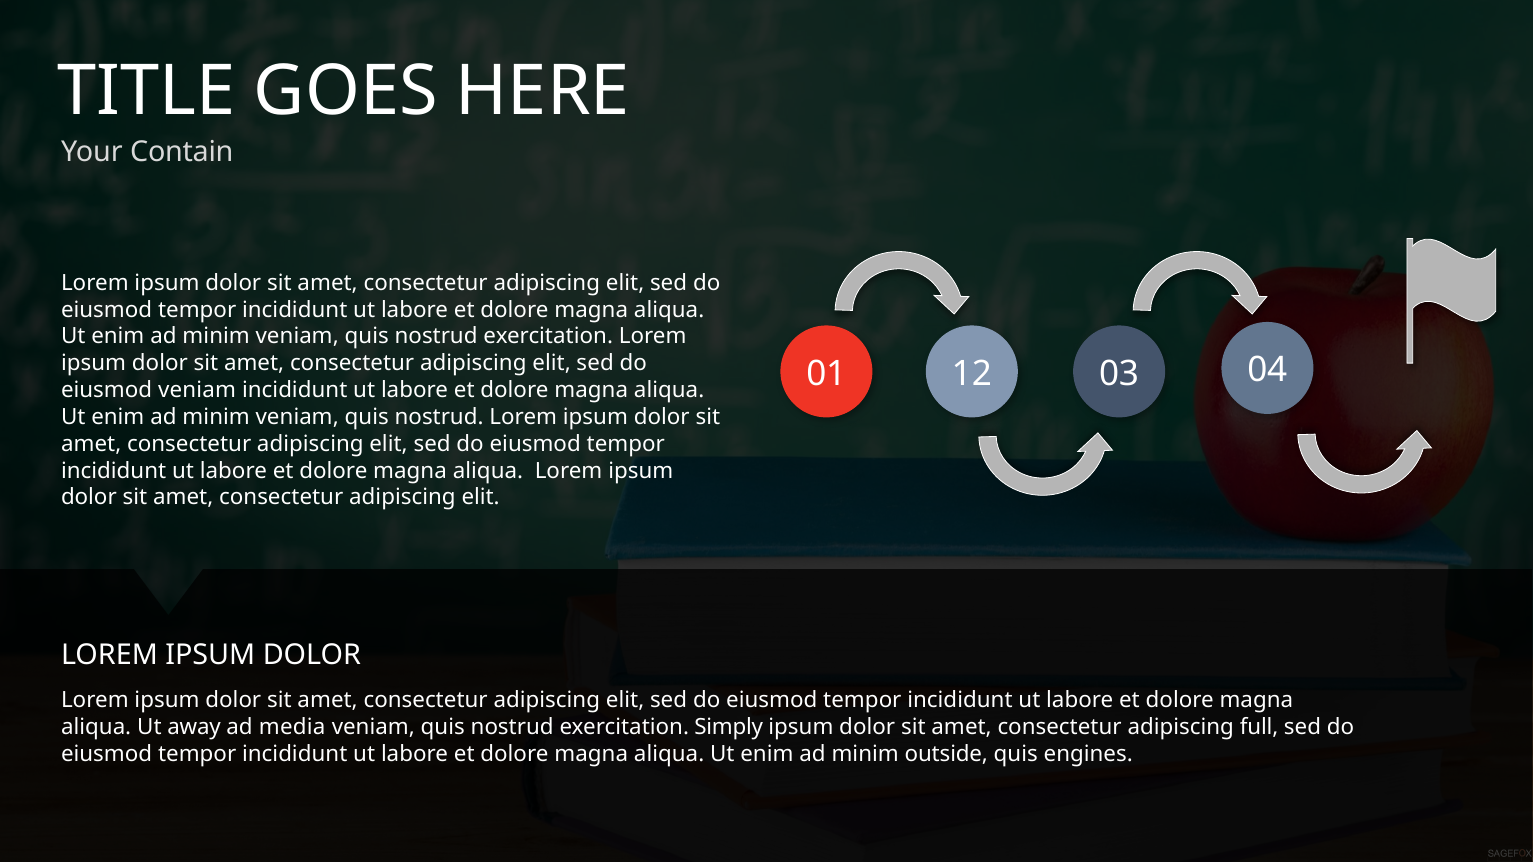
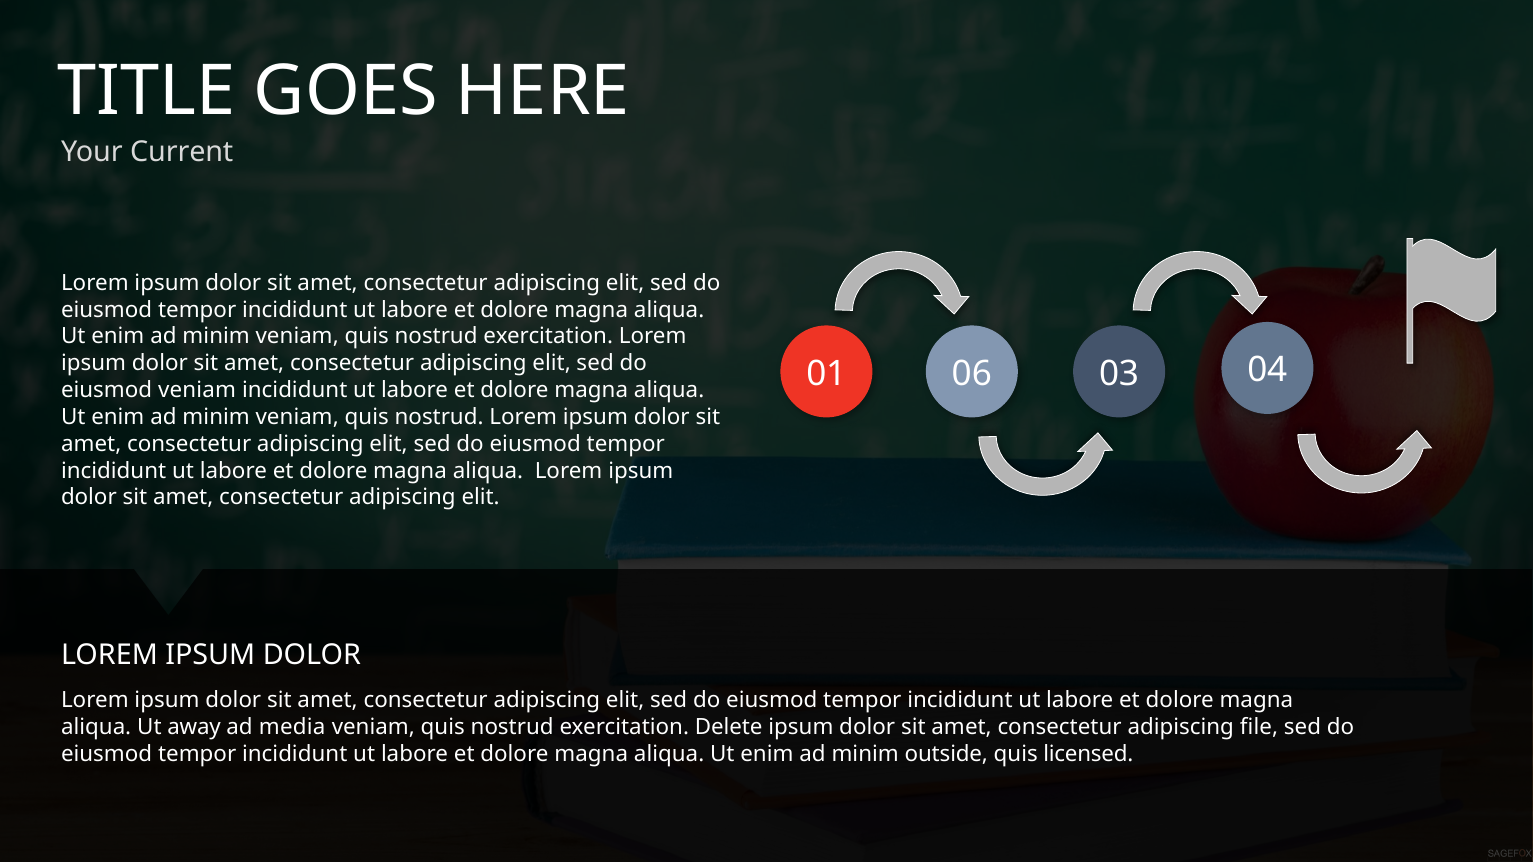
Contain: Contain -> Current (182, 152)
12: 12 -> 06 (972, 374)
Simply: Simply -> Delete (729, 727)
full: full -> file (1259, 727)
engines: engines -> licensed (1088, 754)
